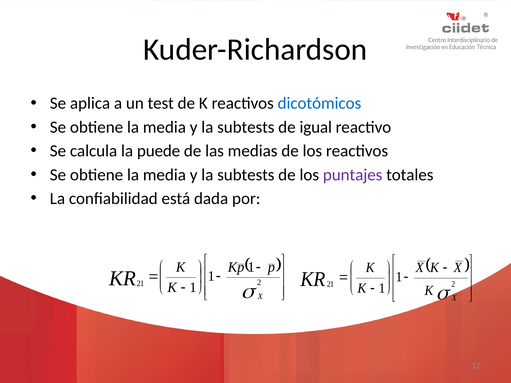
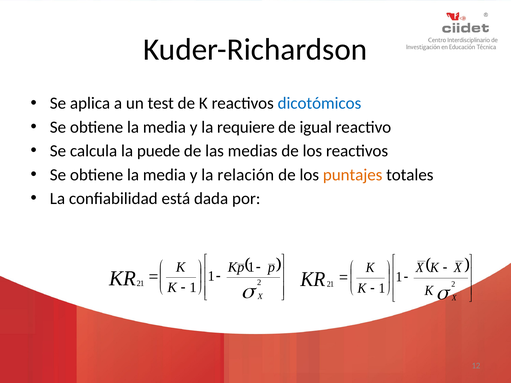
subtests: subtests -> requiere (246, 127)
subtests: subtests -> relación (246, 175)
puntajes colour: purple -> orange (353, 175)
